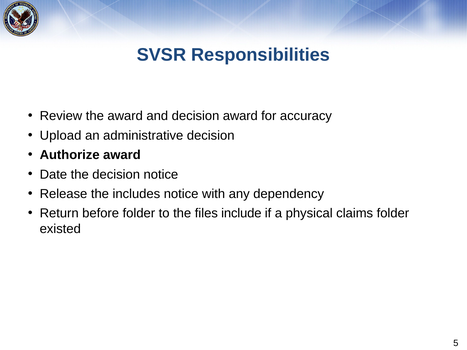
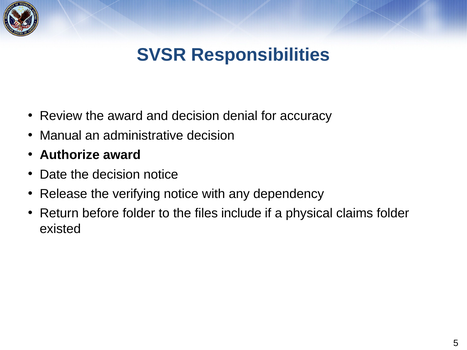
decision award: award -> denial (240, 116)
Upload: Upload -> Manual (61, 136)
includes: includes -> verifying (136, 194)
